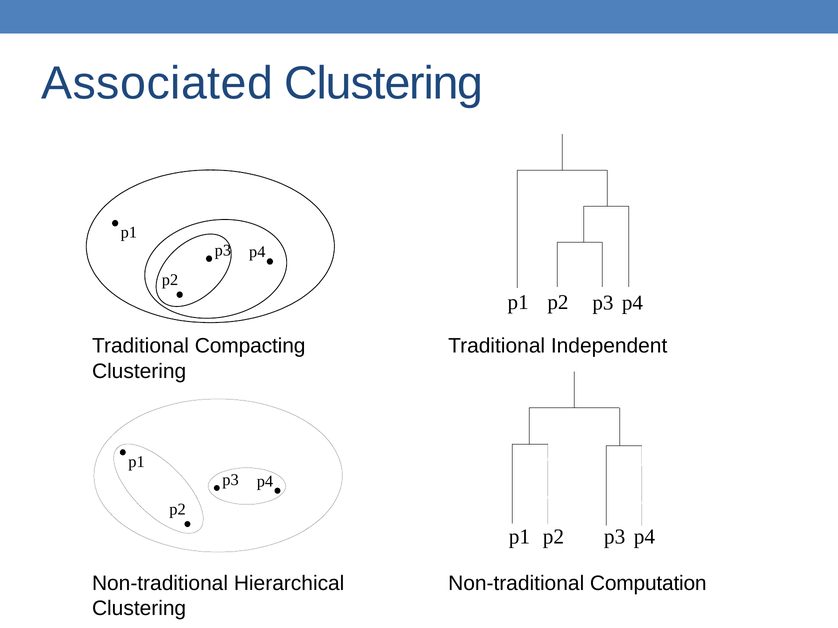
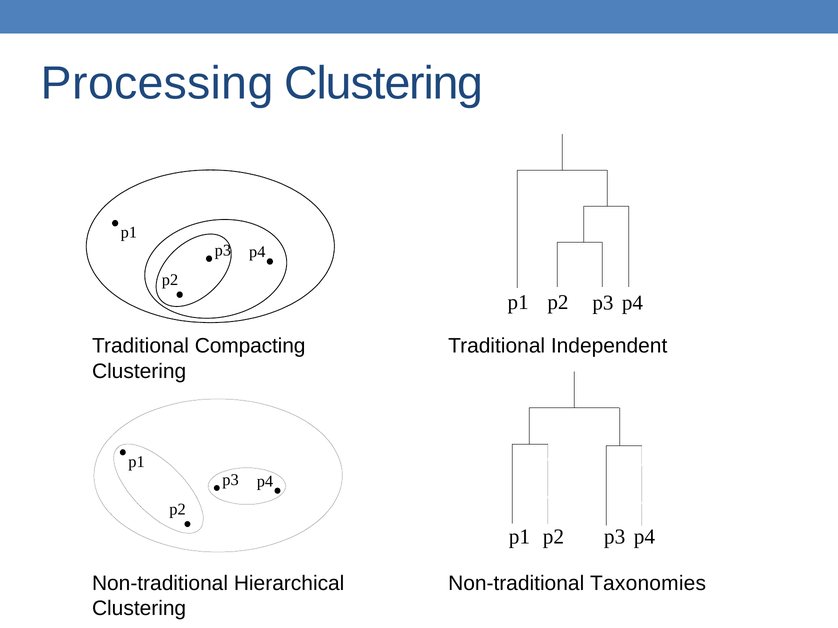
Associated: Associated -> Processing (157, 84)
Computation: Computation -> Taxonomies (648, 584)
